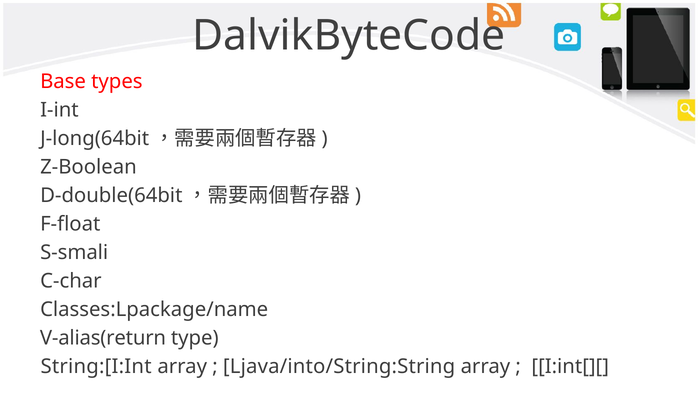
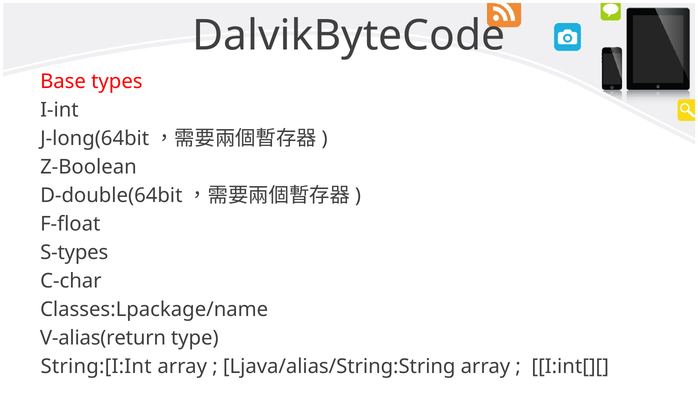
S-smali: S-smali -> S-types (74, 252)
Ljava/into/String:String: Ljava/into/String:String -> Ljava/alias/String:String (339, 366)
